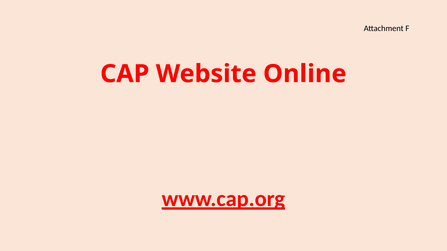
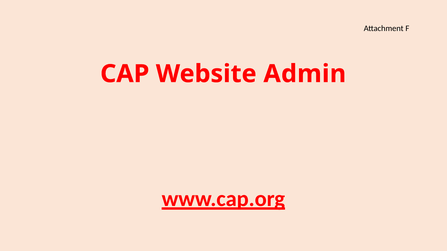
Online: Online -> Admin (305, 74)
